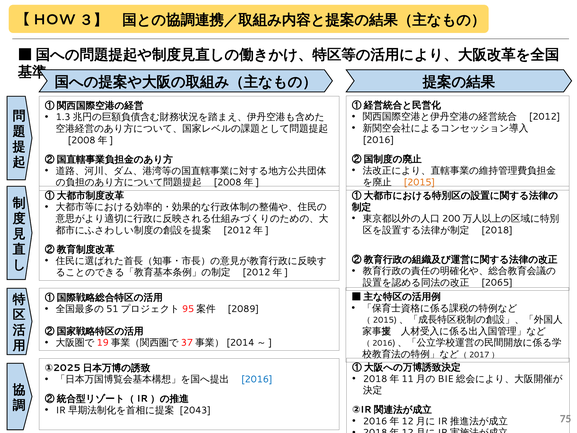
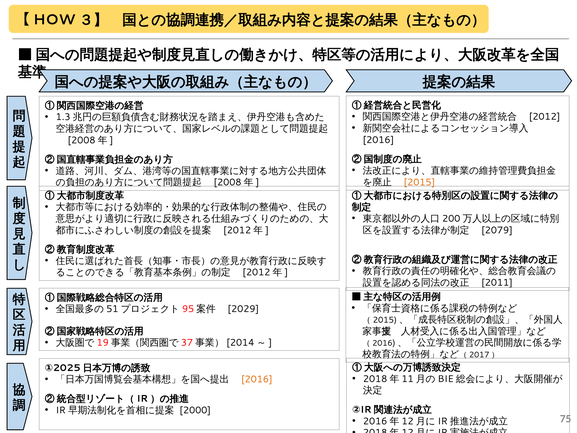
2018: 2018 -> 2079 (497, 230)
2065: 2065 -> 2011 (497, 282)
2089: 2089 -> 2029 (243, 309)
2016 colour: blue -> orange (257, 379)
2043: 2043 -> 2000 (195, 410)
